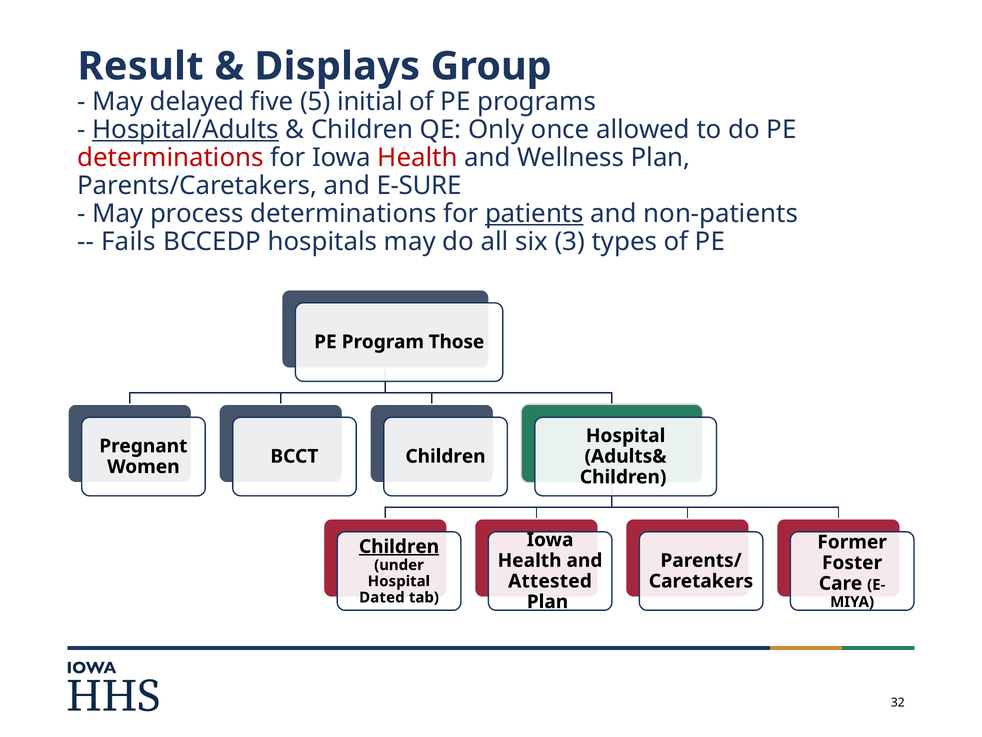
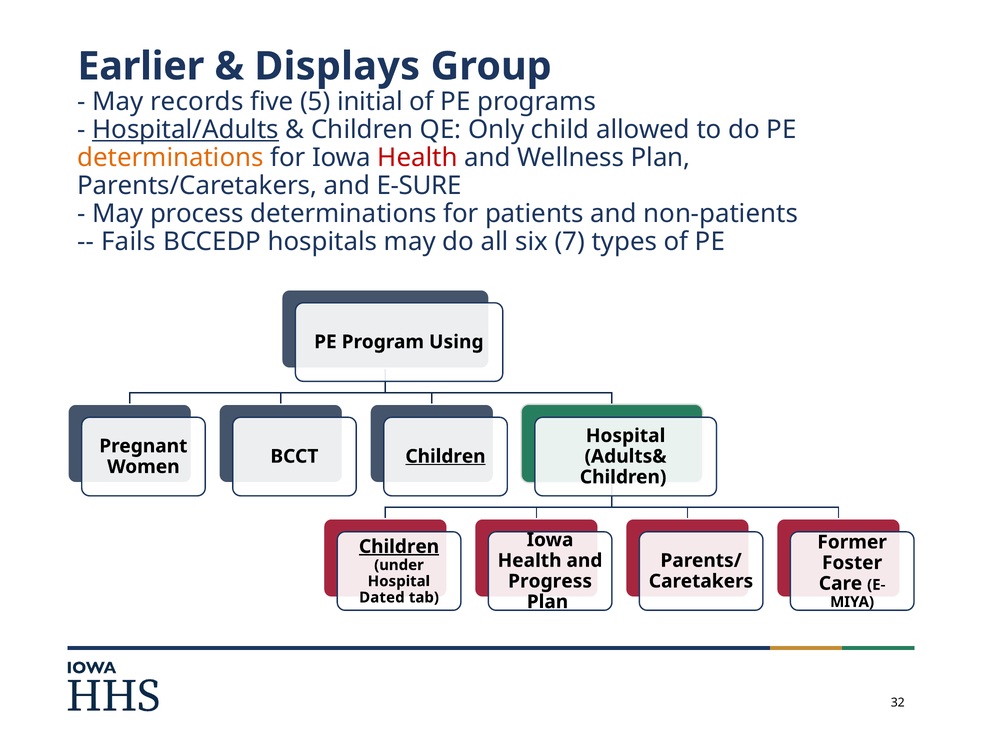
Result: Result -> Earlier (141, 66)
delayed: delayed -> records (197, 102)
once: once -> child (560, 130)
determinations colour: red -> orange (170, 158)
patients underline: present -> none (534, 214)
3: 3 -> 7 (570, 242)
Those: Those -> Using (456, 342)
Children underline: none -> present (445, 456)
Attested: Attested -> Progress (550, 581)
